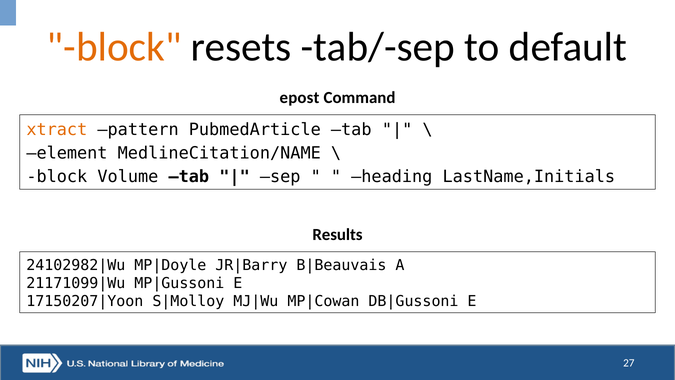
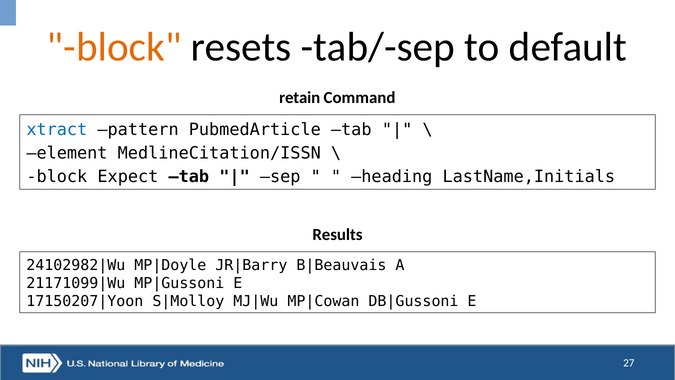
epost: epost -> retain (300, 98)
xtract colour: orange -> blue (57, 129)
MedlineCitation/NAME: MedlineCitation/NAME -> MedlineCitation/ISSN (219, 153)
Volume: Volume -> Expect (128, 177)
